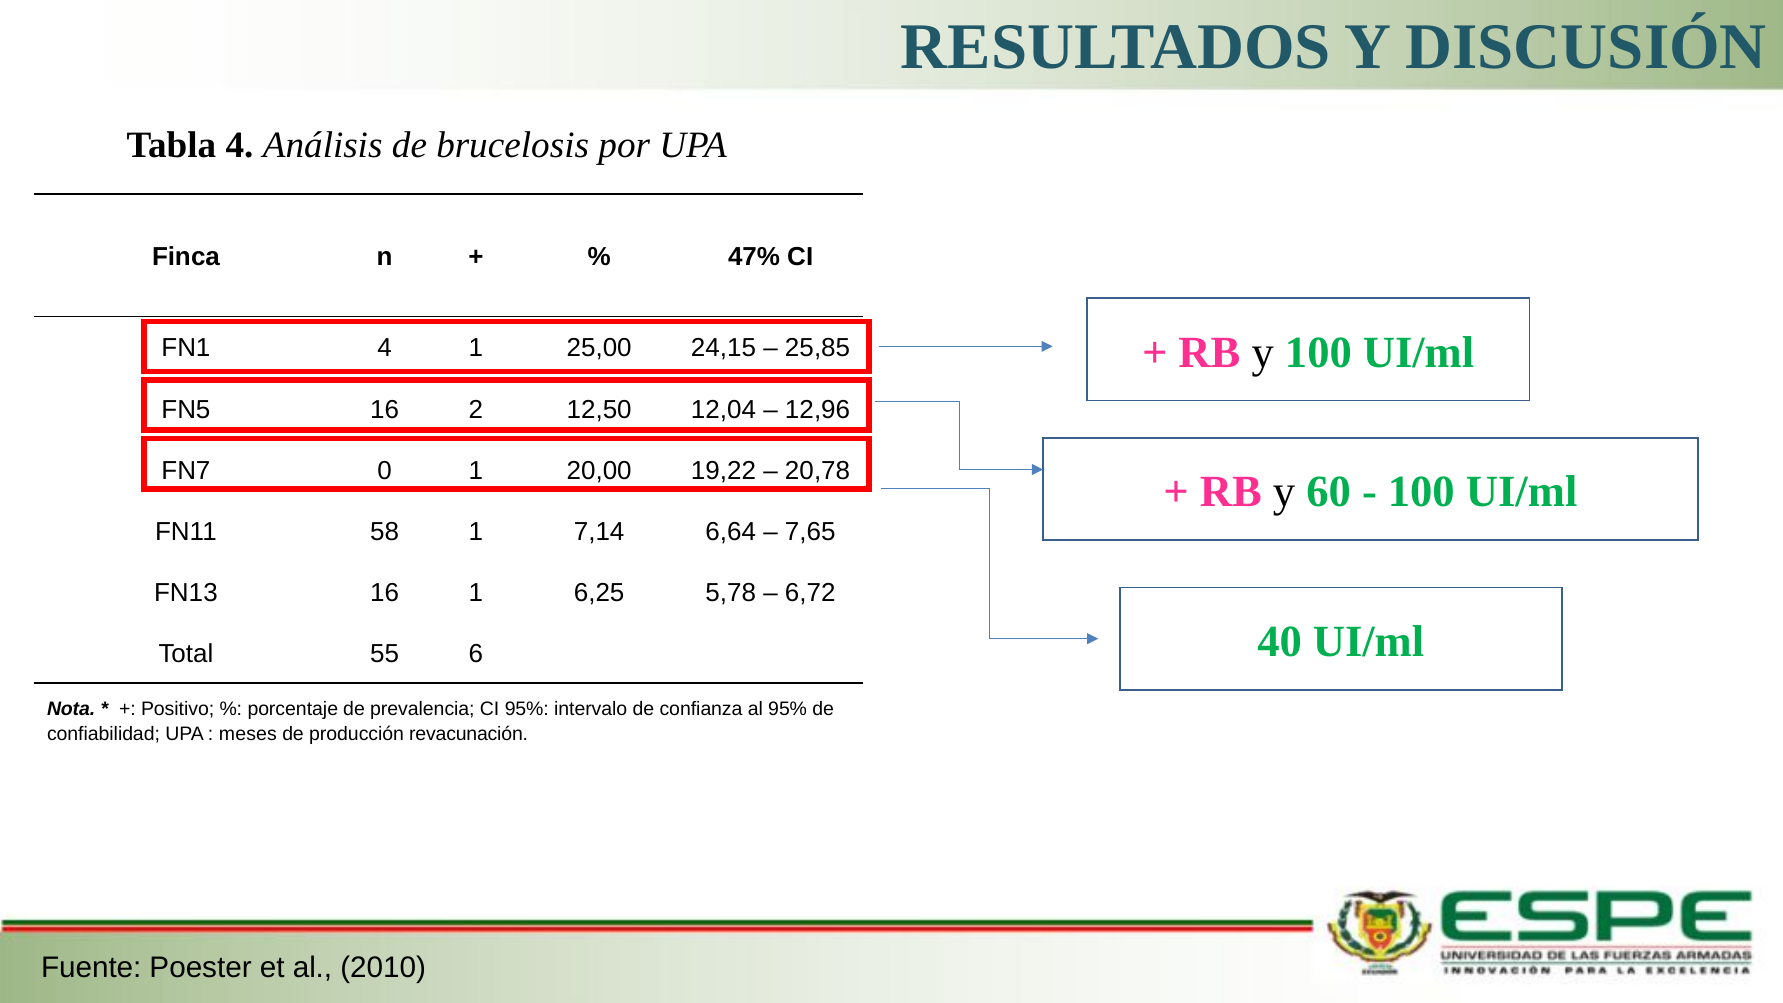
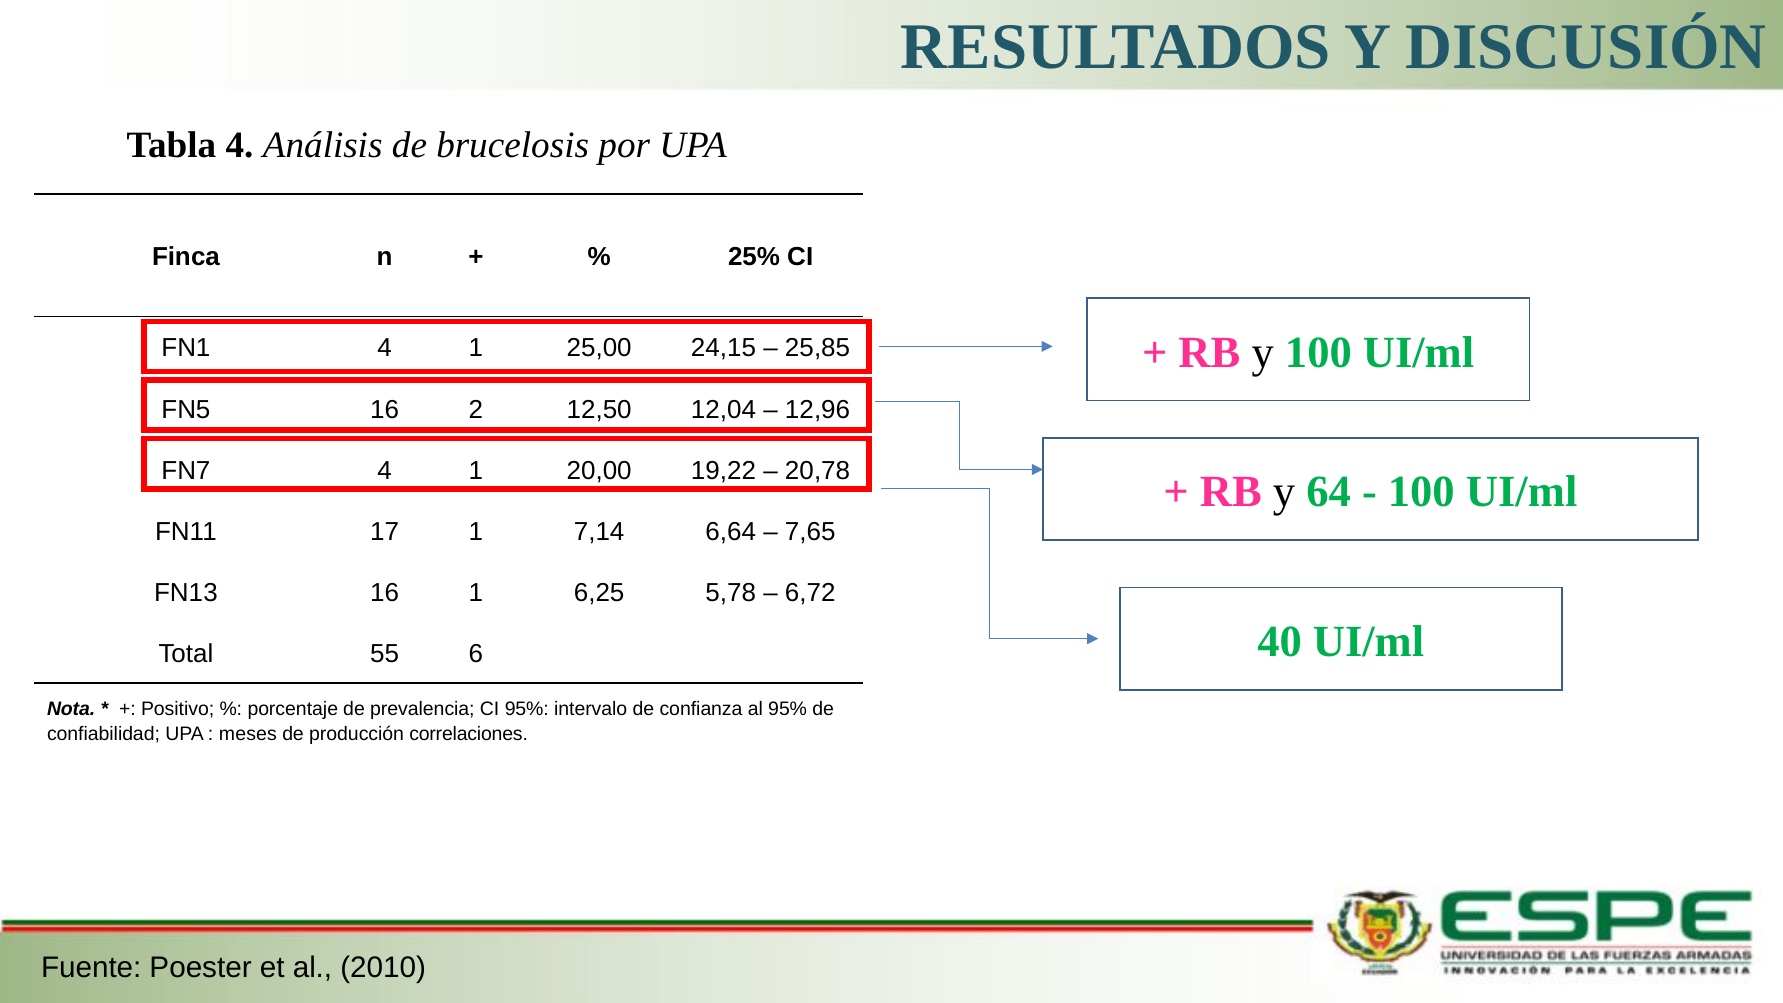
47%: 47% -> 25% (754, 257)
FN7 0: 0 -> 4 (385, 471)
60: 60 -> 64 (1329, 492)
58: 58 -> 17 (385, 532)
revacunación: revacunación -> correlaciones (469, 734)
